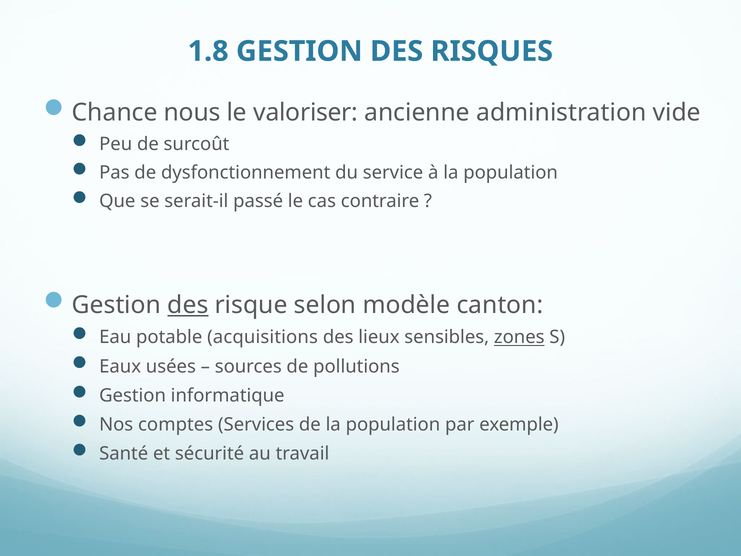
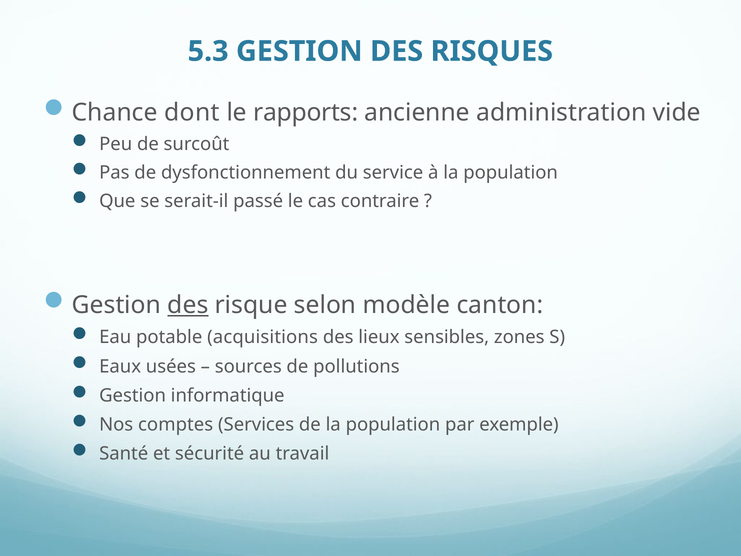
1.8: 1.8 -> 5.3 (208, 51)
nous: nous -> dont (192, 113)
valoriser: valoriser -> rapports (306, 113)
zones underline: present -> none (519, 337)
